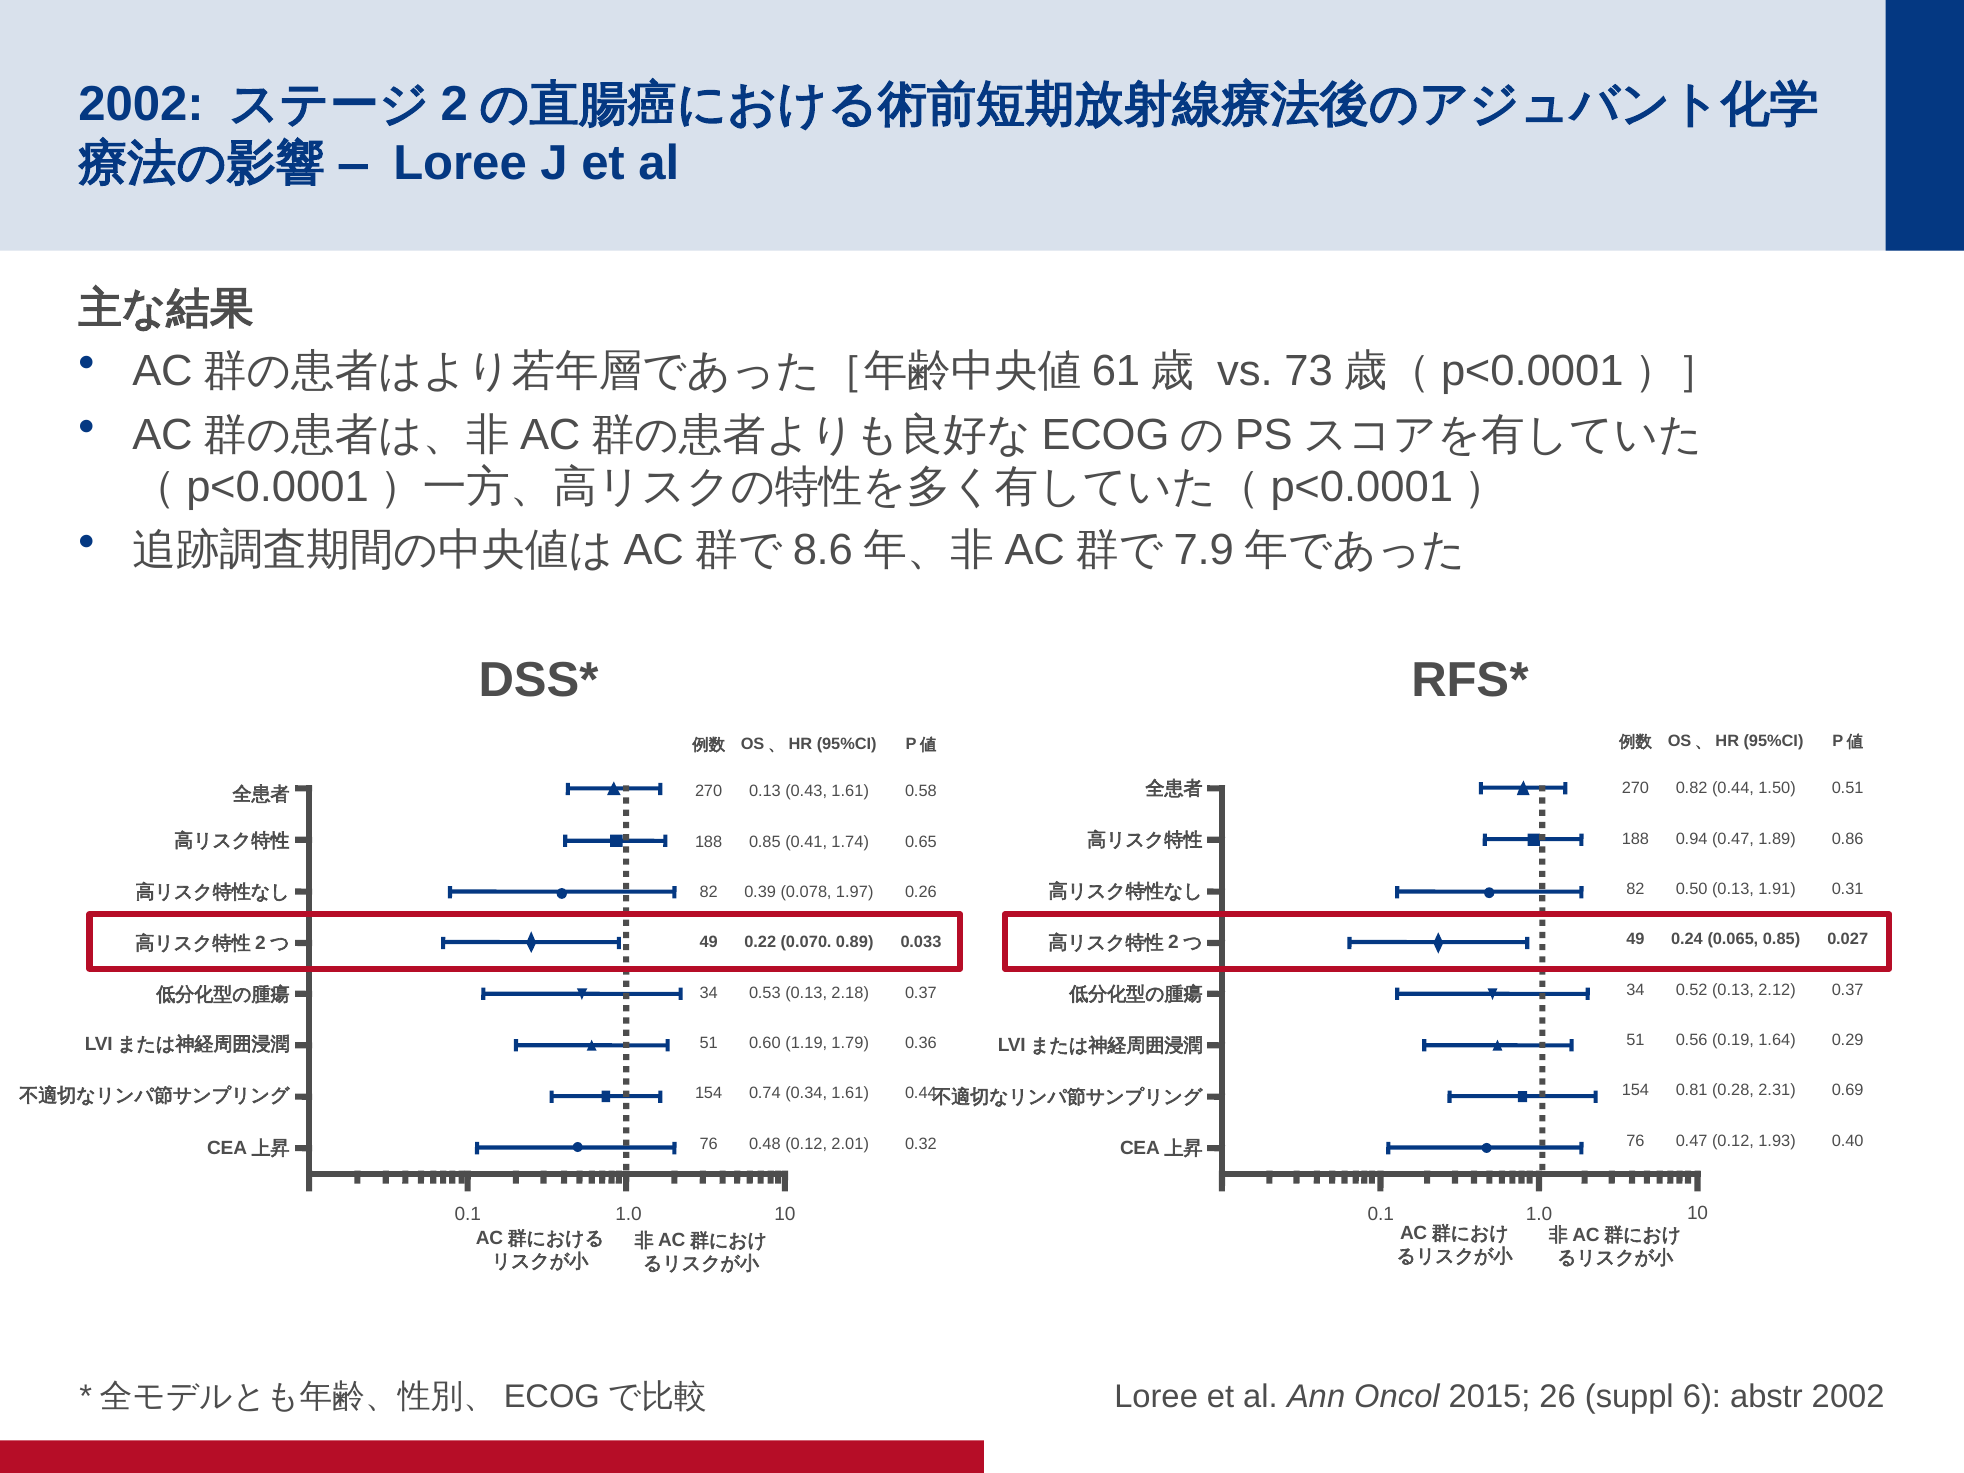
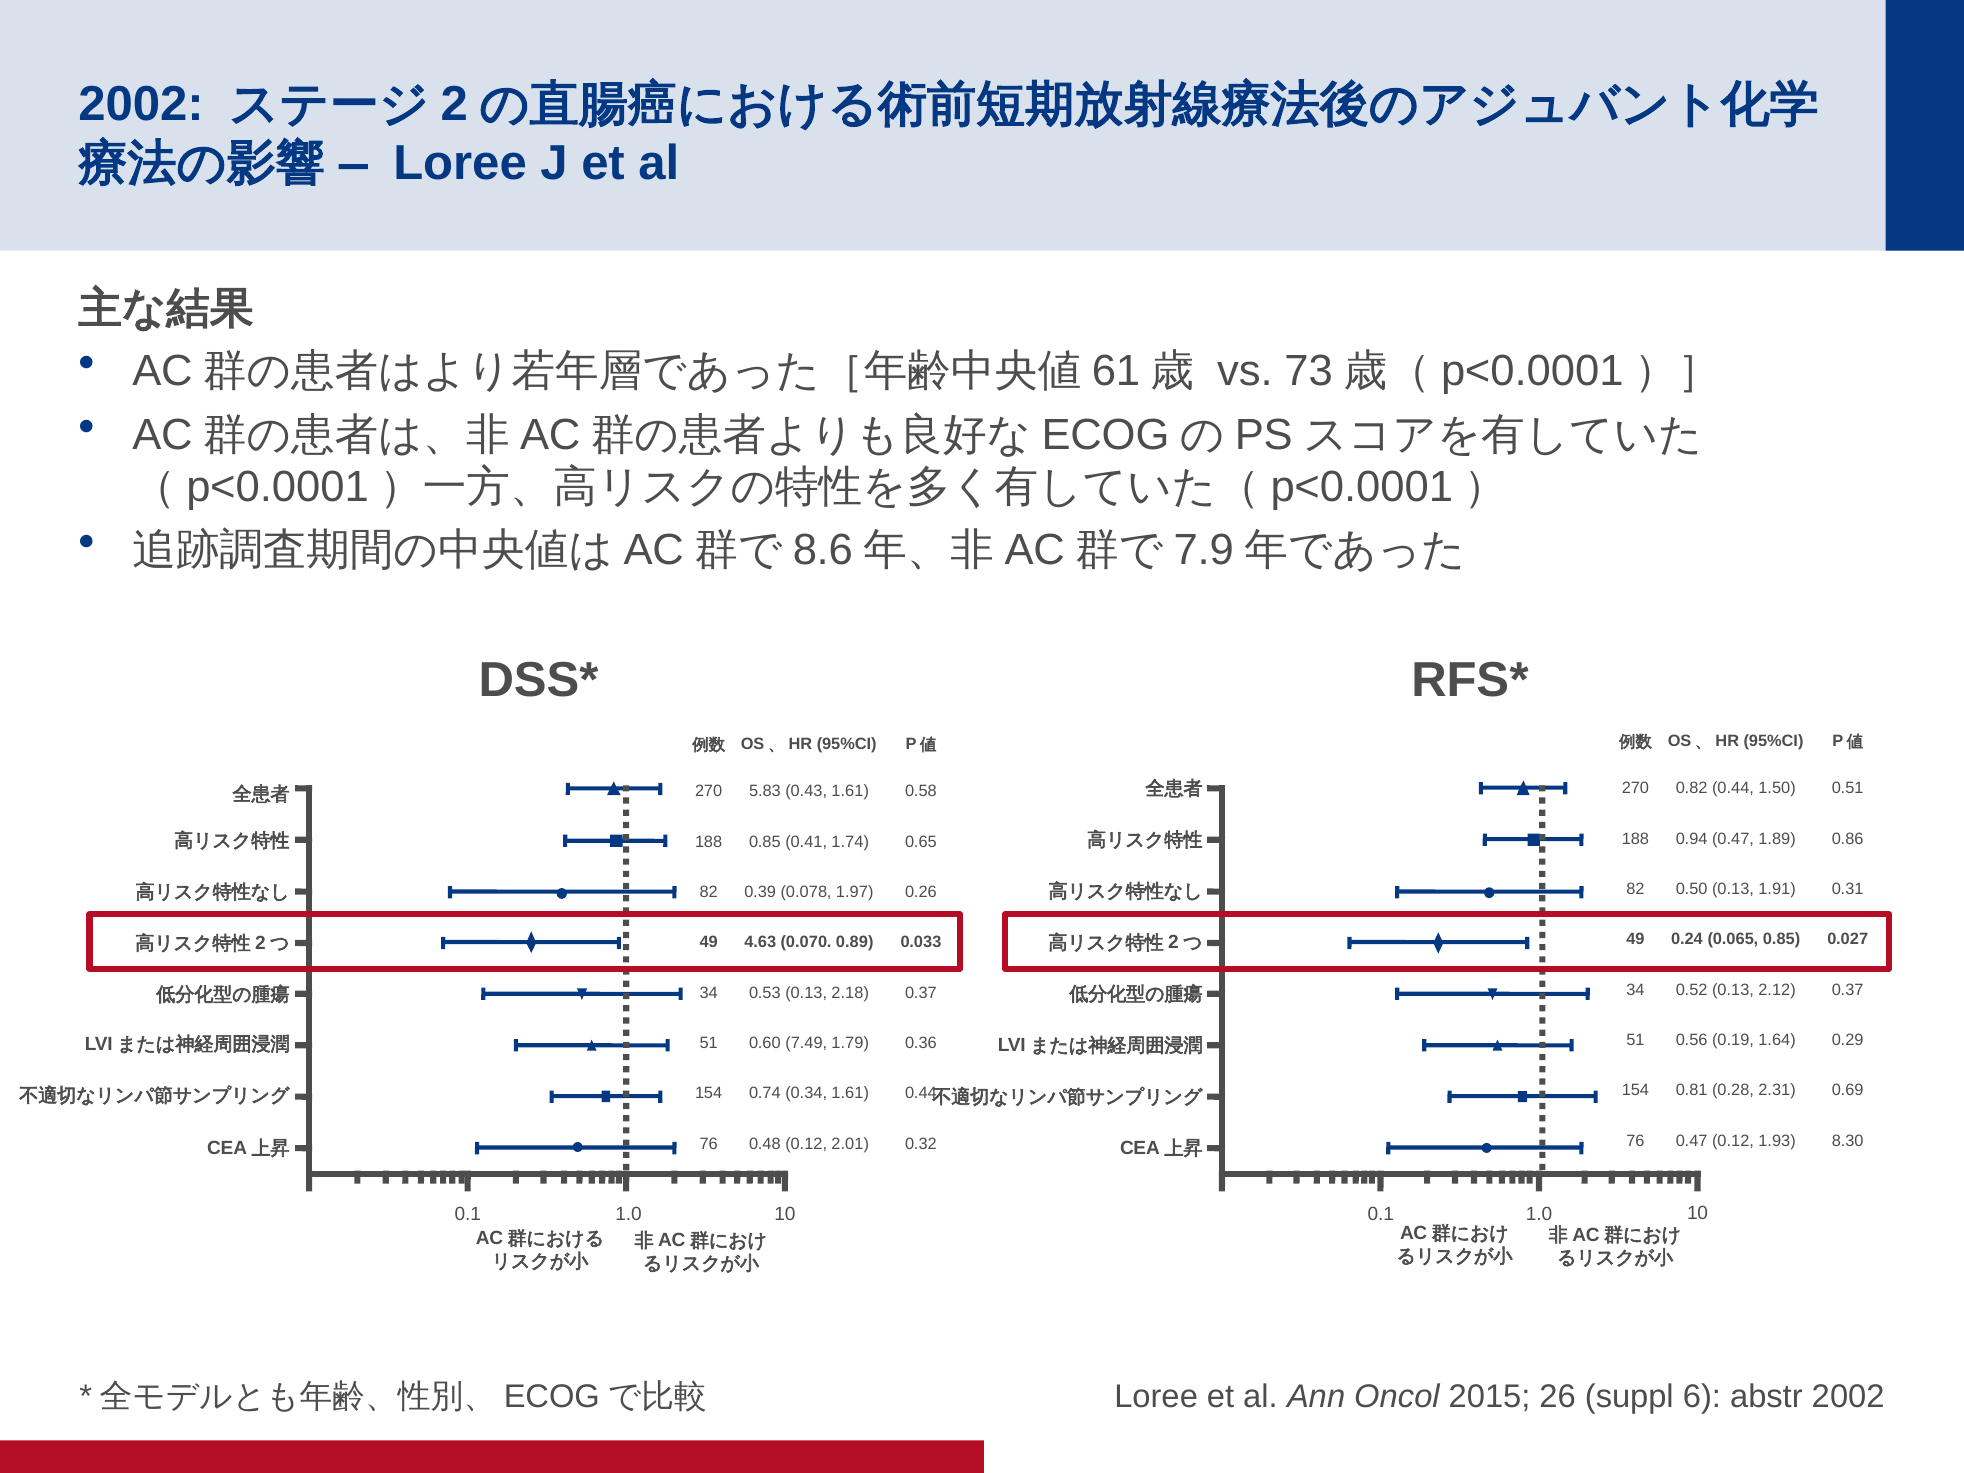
270 0.13: 0.13 -> 5.83 (765, 791)
0.22: 0.22 -> 4.63 (760, 942)
1.19: 1.19 -> 7.49 (806, 1043)
0.40: 0.40 -> 8.30 (1848, 1141)
